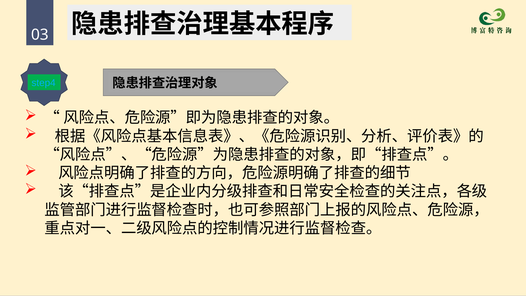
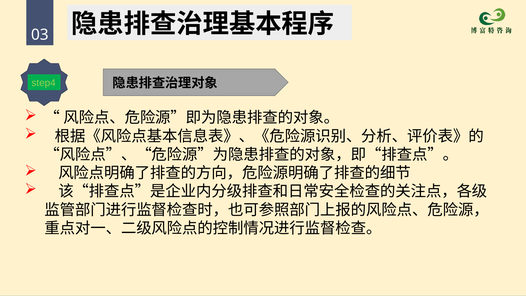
step4 colour: light blue -> light green (44, 83)
